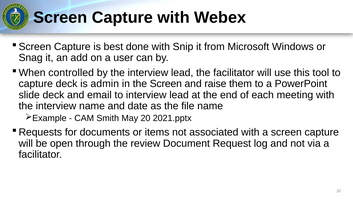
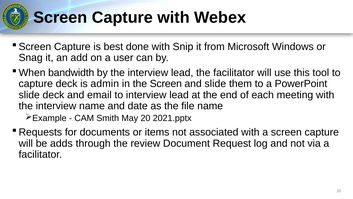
controlled: controlled -> bandwidth (71, 72)
and raise: raise -> slide (215, 84)
open: open -> adds (61, 143)
